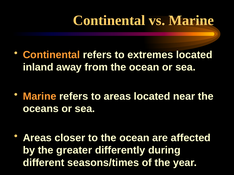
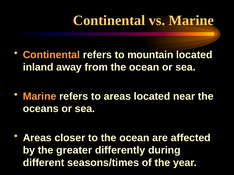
extremes: extremes -> mountain (150, 55)
